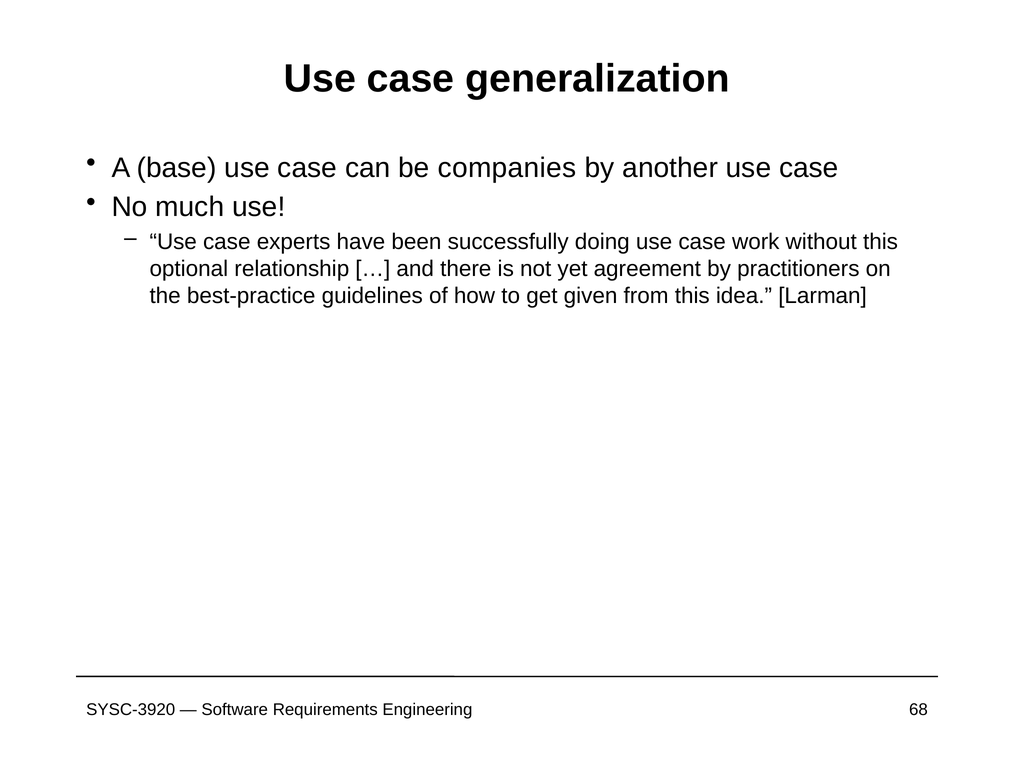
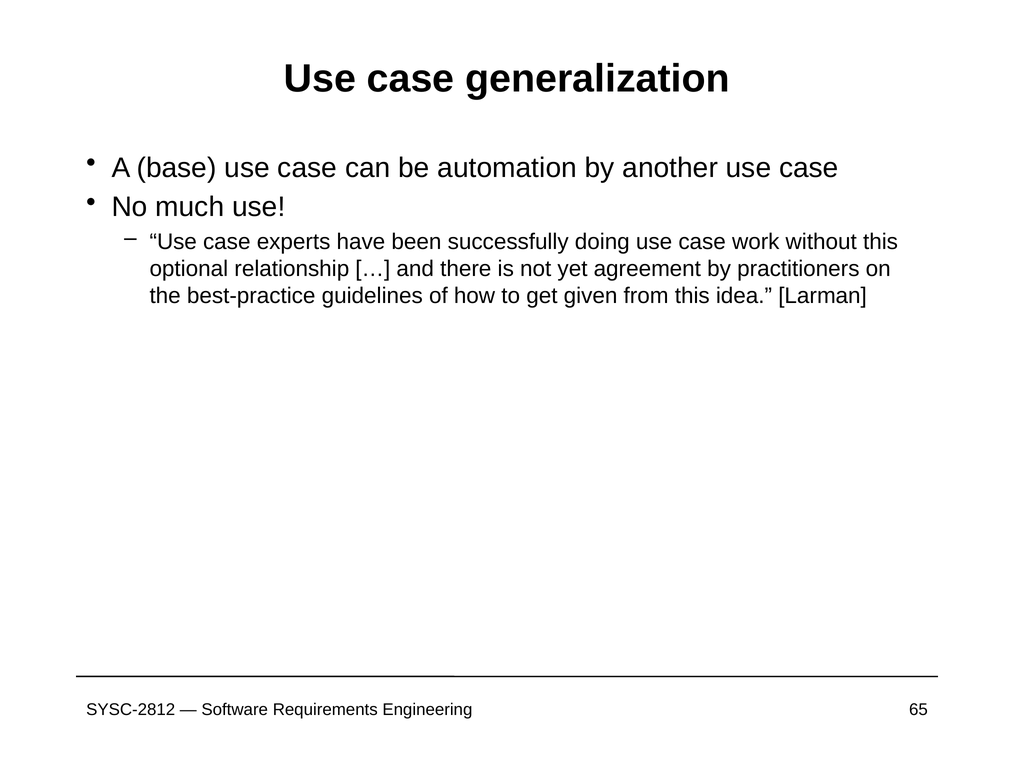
companies: companies -> automation (507, 168)
SYSC-3920: SYSC-3920 -> SYSC-2812 (131, 709)
68: 68 -> 65 (918, 709)
